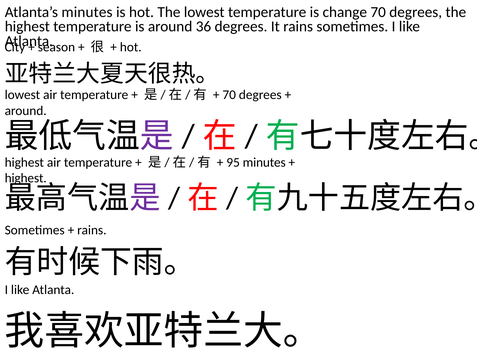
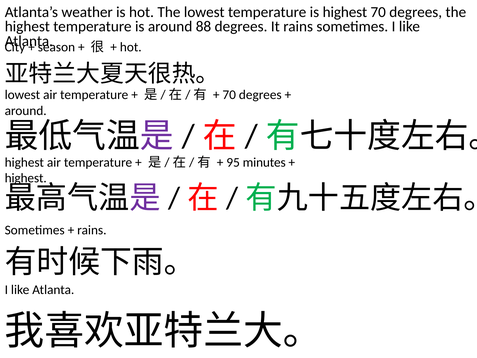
Atlanta’s minutes: minutes -> weather (87, 12)
is change: change -> highest (345, 12)
36: 36 -> 88 (203, 27)
